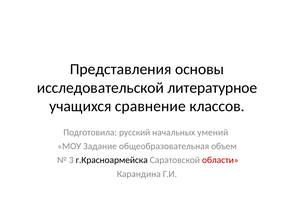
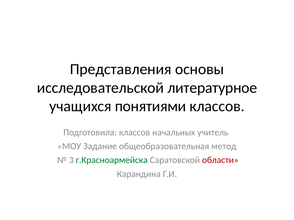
сравнение: сравнение -> понятиями (150, 107)
Подготовила русский: русский -> классов (135, 133)
умений: умений -> учитель (213, 133)
объем: объем -> метод (224, 147)
г.Красноармейска colour: black -> green (112, 160)
